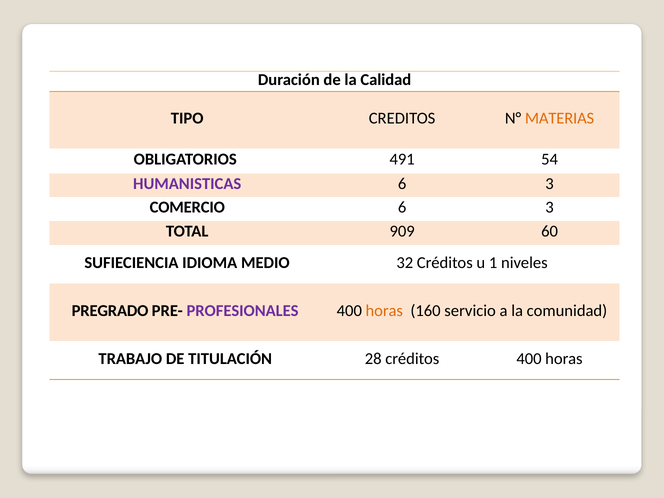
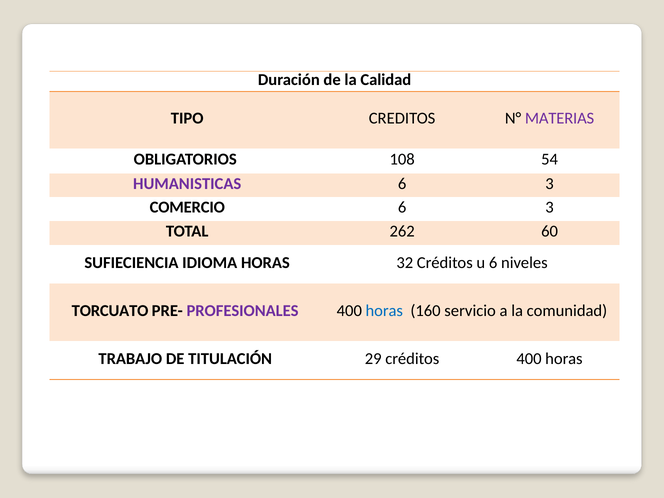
MATERIAS colour: orange -> purple (560, 118)
491: 491 -> 108 (402, 159)
909: 909 -> 262 (402, 231)
IDIOMA MEDIO: MEDIO -> HORAS (265, 263)
u 1: 1 -> 6 (493, 263)
PREGRADO: PREGRADO -> TORCUATO (110, 311)
horas colour: orange -> blue (384, 311)
28: 28 -> 29 (373, 359)
